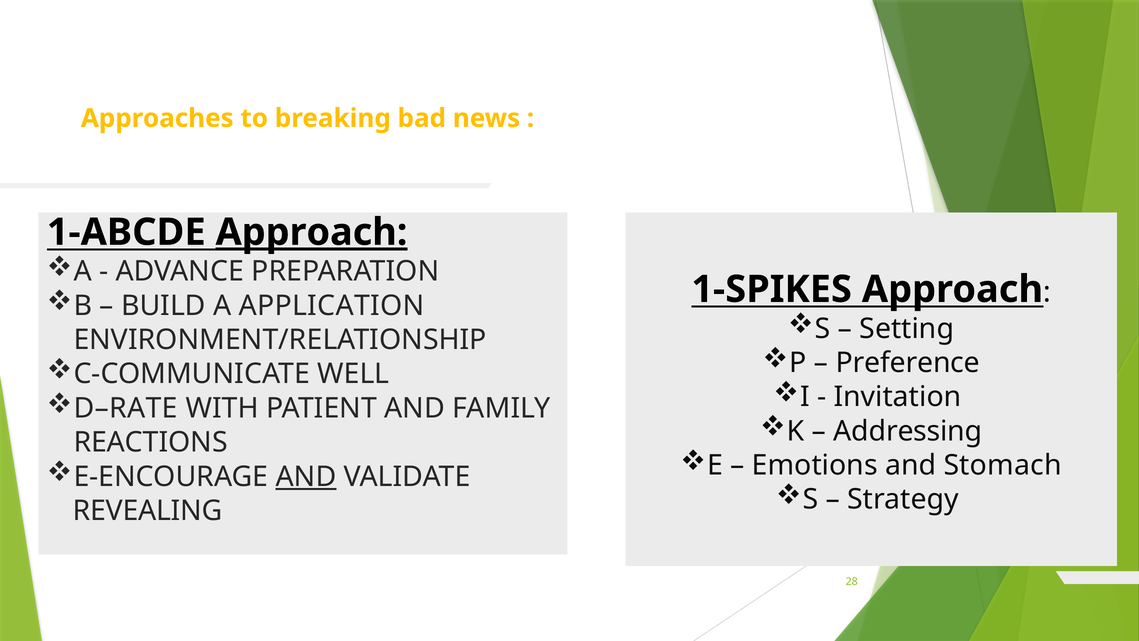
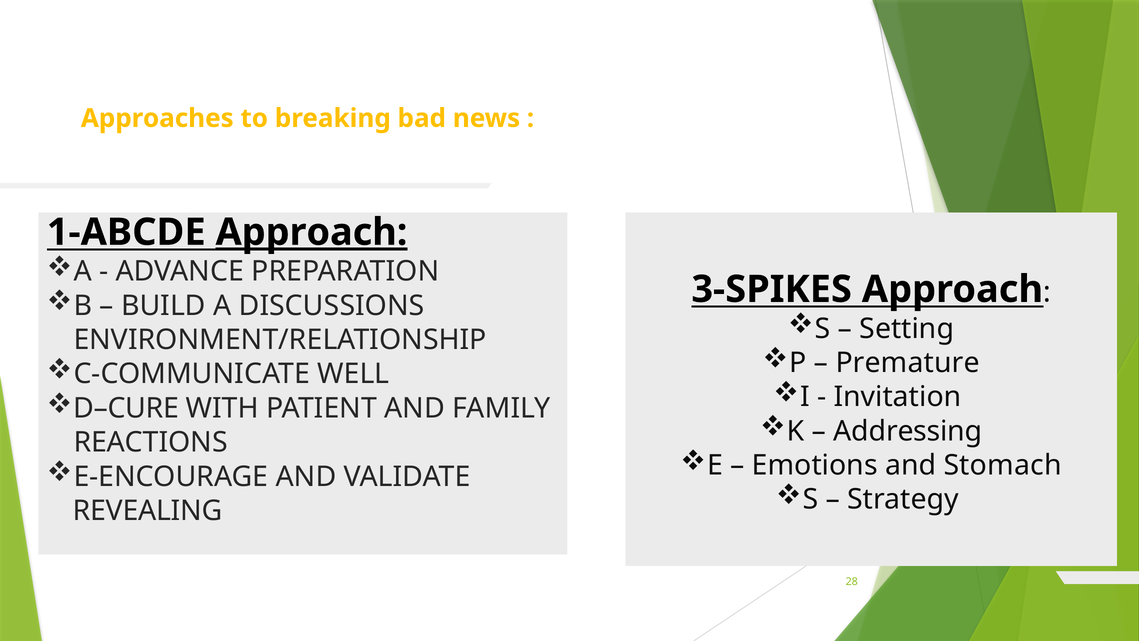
1-SPIKES: 1-SPIKES -> 3-SPIKES (772, 289)
APPLICATION: APPLICATION -> DISCUSSIONS (332, 306)
Preference: Preference -> Premature (908, 363)
D–RATE: D–RATE -> D–CURE (126, 408)
AND underline: present -> none (306, 476)
